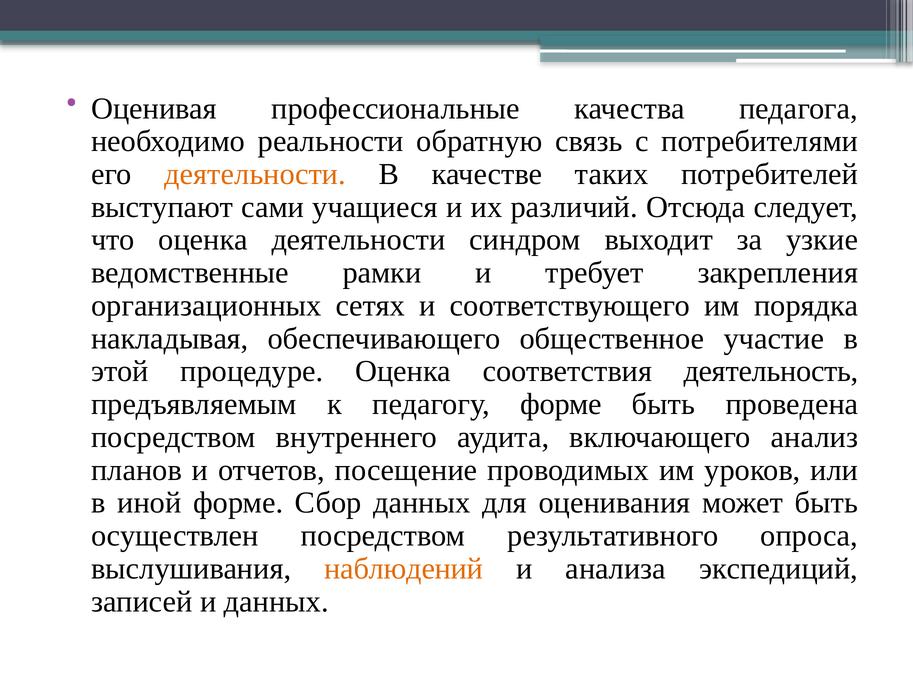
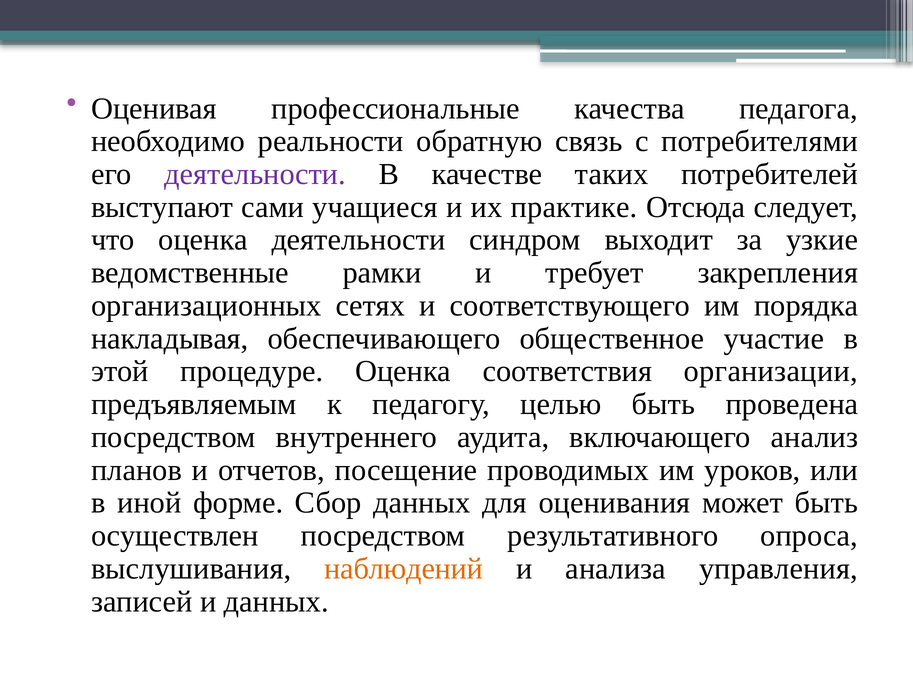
деятельности colour: orange -> purple (255, 174)
различий: различий -> практике (574, 207)
деятельность: деятельность -> организации (771, 371)
педагогу форме: форме -> целью (561, 404)
экспедиций: экспедиций -> управления (778, 568)
